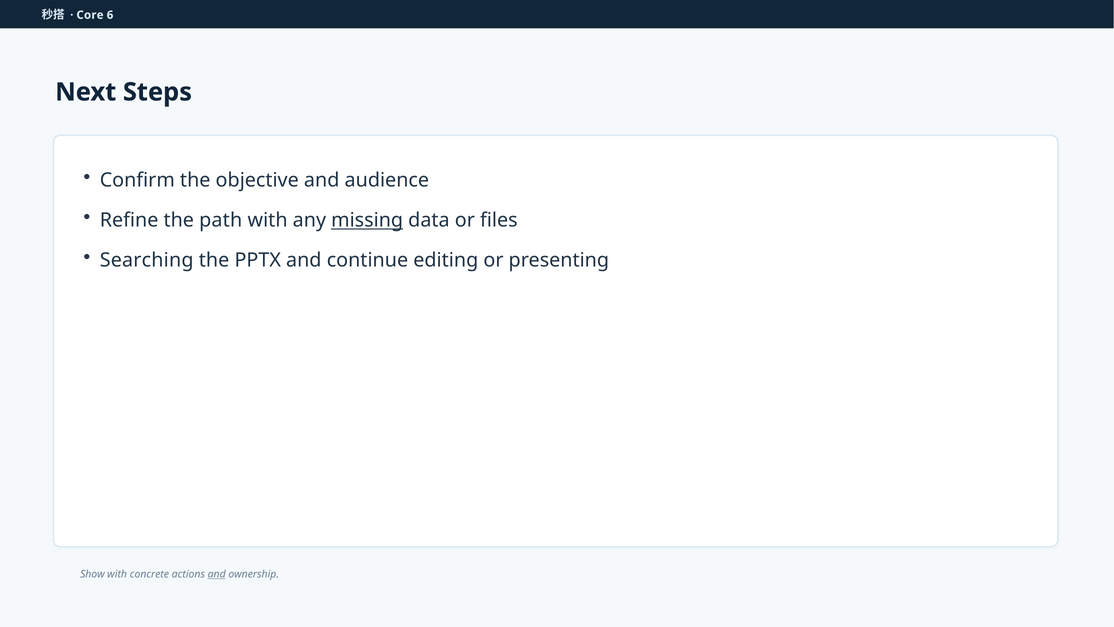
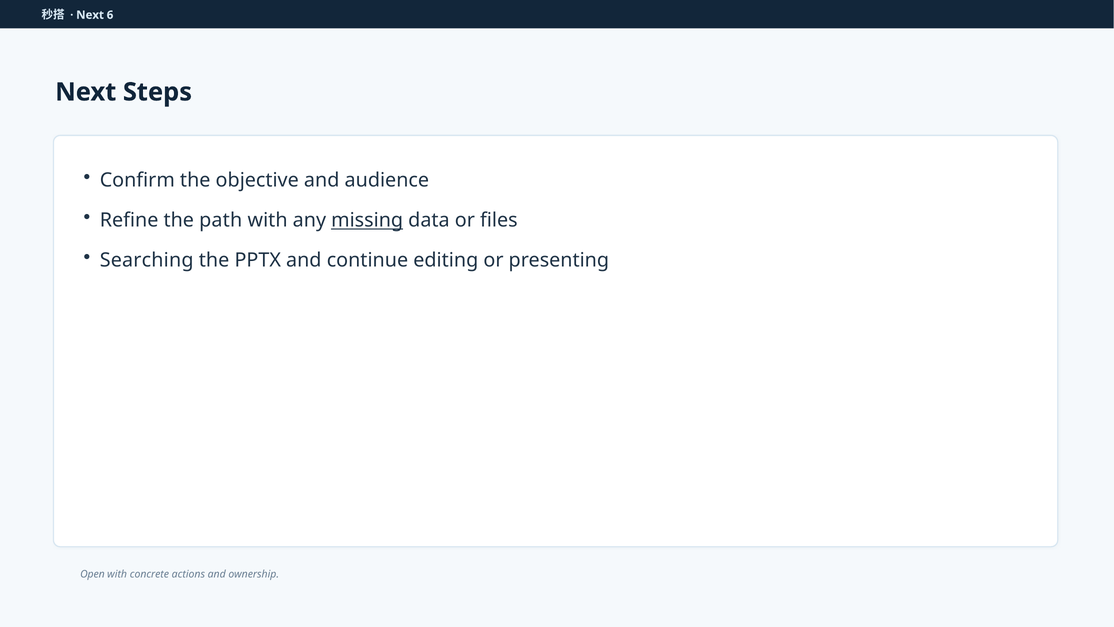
Core: Core -> Next (90, 15)
Show: Show -> Open (92, 574)
and underline: present -> none (217, 574)
